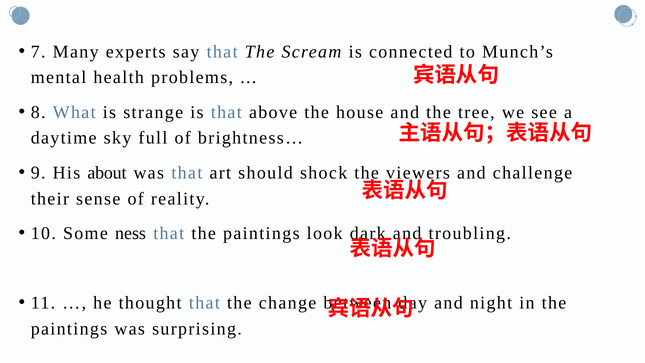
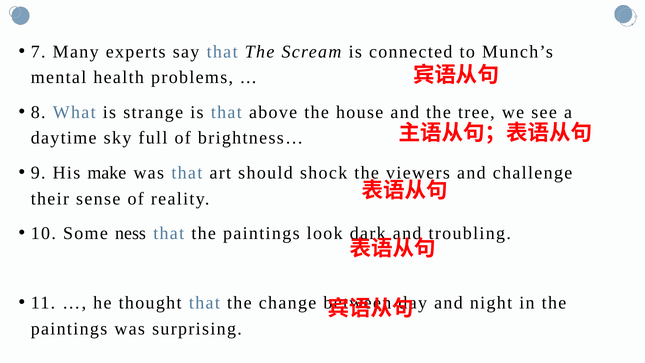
about: about -> make (107, 173)
